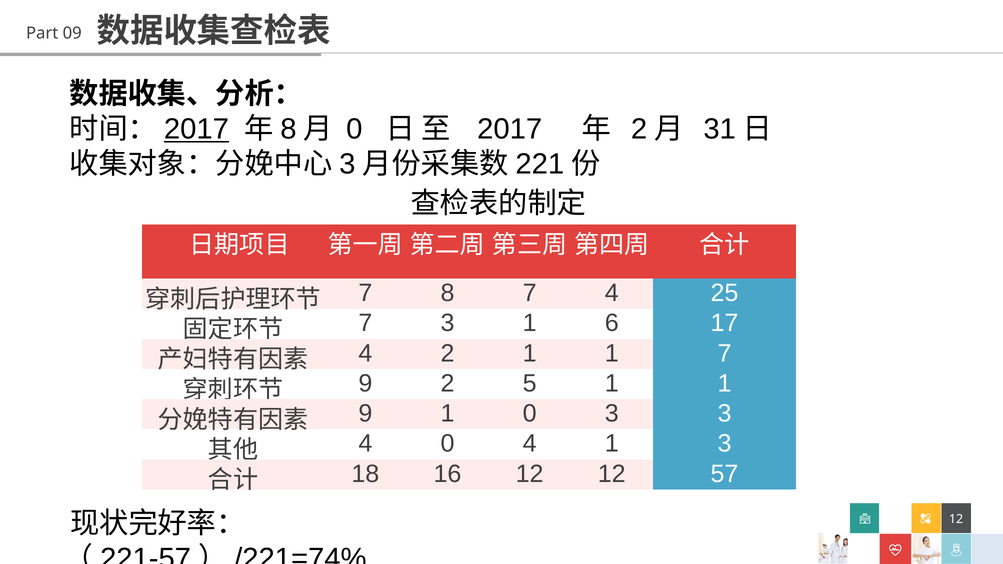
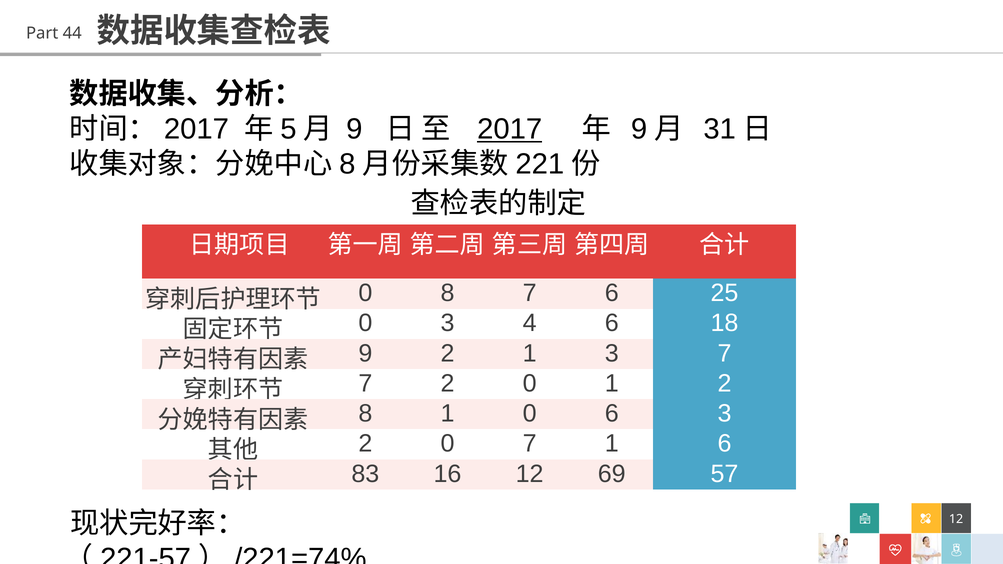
09: 09 -> 44 (72, 33)
2017 underline: present -> none (196, 129)
8: 8 -> 5 (288, 129)
0: 0 -> 9 (354, 129)
2017 underline: none -> present (510, 129)
2: 2 -> 9 (639, 129)
3: 3 -> 8 (347, 164)
7: 7 -> 0 (365, 293)
7 4: 4 -> 6 (612, 293)
7: 7 -> 0 (365, 323)
3 1: 1 -> 4 (530, 323)
17: 17 -> 18 (724, 323)
4: 4 -> 9 (365, 353)
2 1 1: 1 -> 3 (612, 353)
9: 9 -> 7 (365, 384)
5: 5 -> 0 (530, 384)
1: 1 -> 2 (724, 384)
9: 9 -> 8 (365, 414)
0 3: 3 -> 6 (612, 414)
4: 4 -> 2 (365, 444)
0 4: 4 -> 7 (530, 444)
1 3: 3 -> 6 (724, 444)
18: 18 -> 83 (365, 474)
12 12: 12 -> 69 (612, 474)
